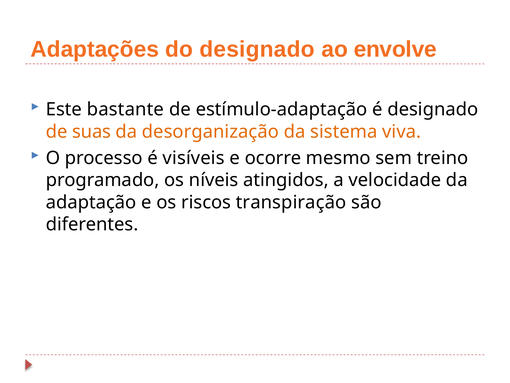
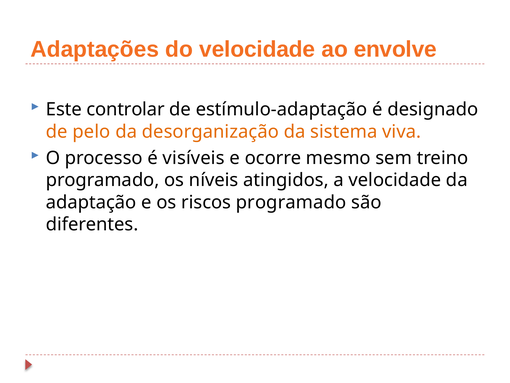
do designado: designado -> velocidade (257, 49)
bastante: bastante -> controlar (126, 109)
suas: suas -> pelo (91, 131)
riscos transpiração: transpiração -> programado (291, 202)
